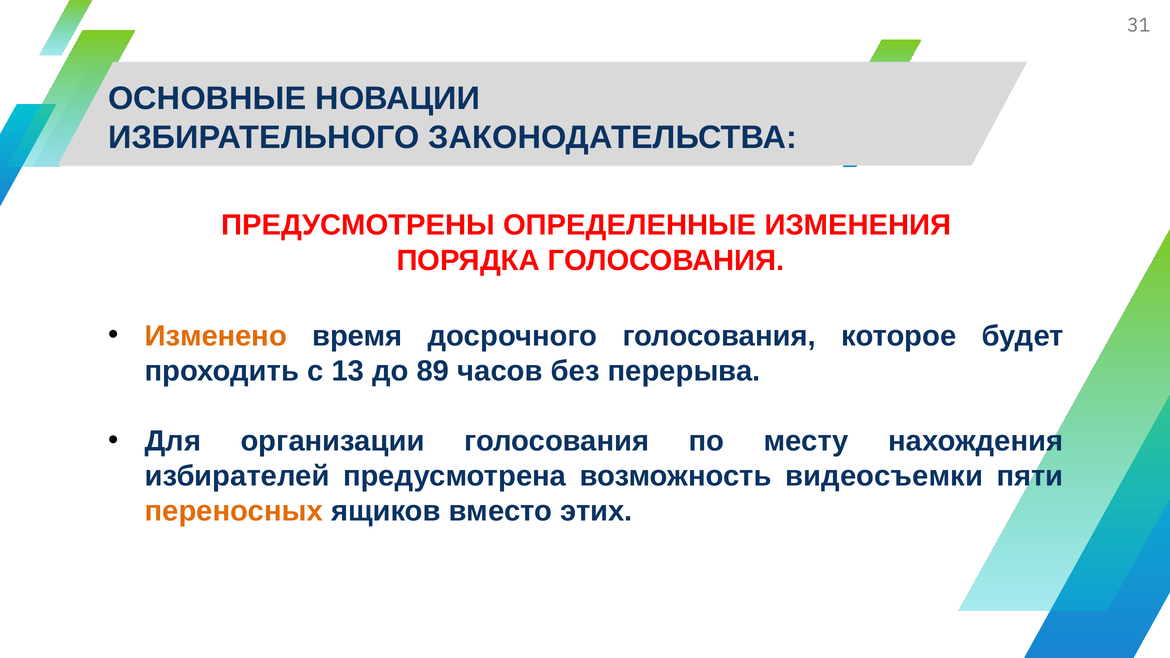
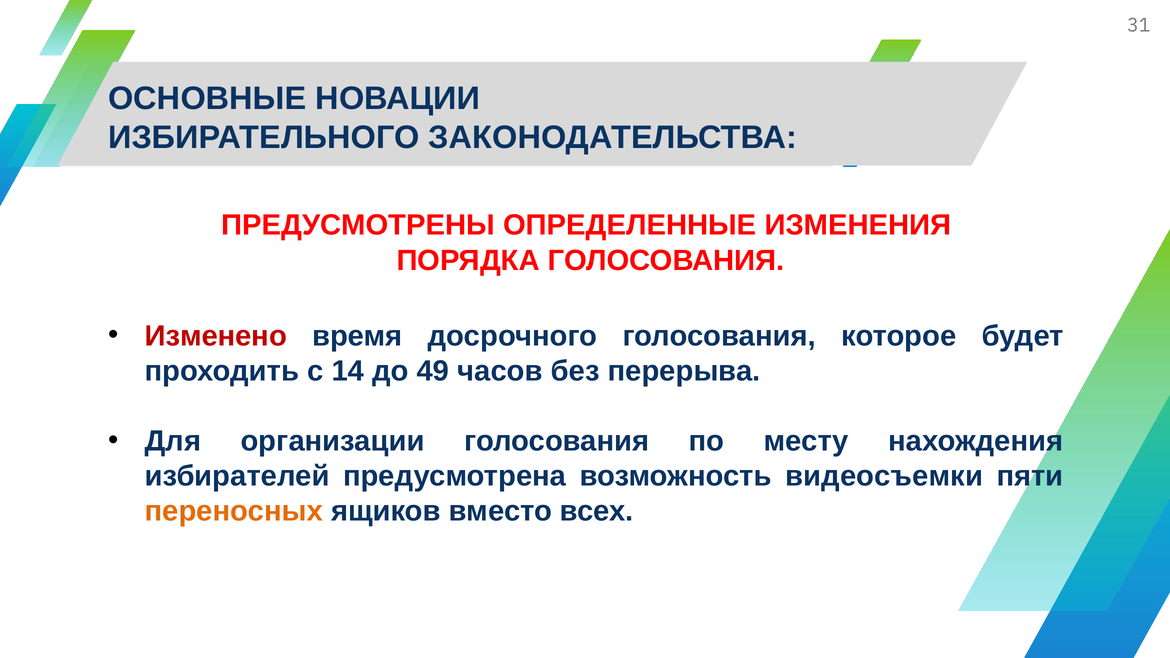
Изменено colour: orange -> red (216, 336)
13: 13 -> 14 (348, 371)
89: 89 -> 49 (433, 371)
этих: этих -> всех (596, 511)
